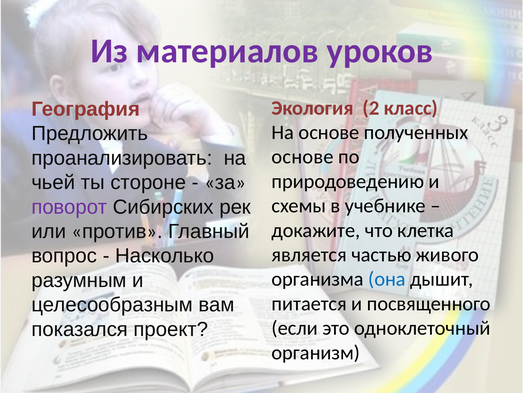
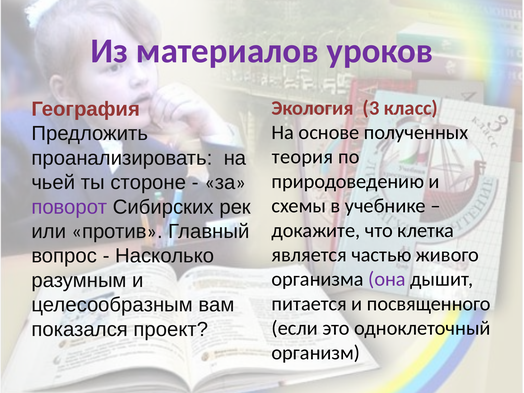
2: 2 -> 3 (371, 108)
основе: основе -> теория (303, 157)
она colour: blue -> purple (387, 279)
